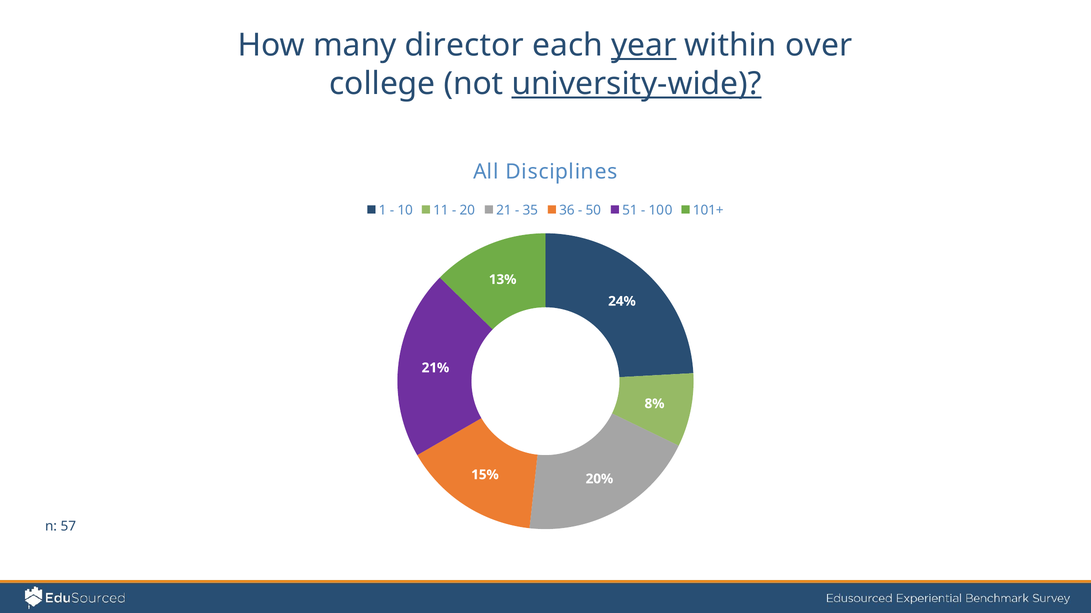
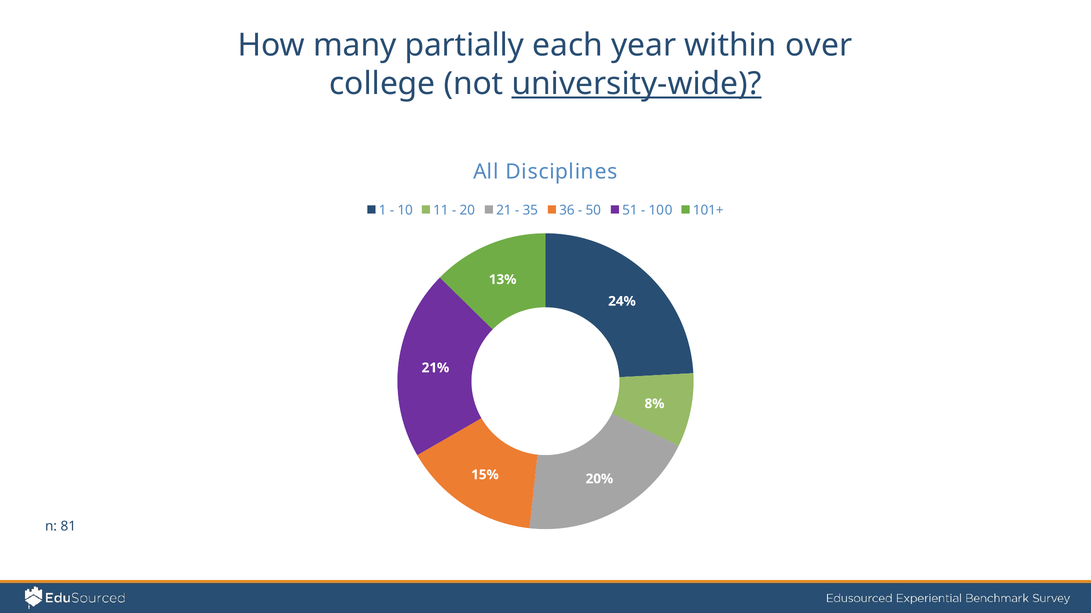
director: director -> partially (464, 46)
year underline: present -> none (644, 46)
57: 57 -> 81 (68, 527)
